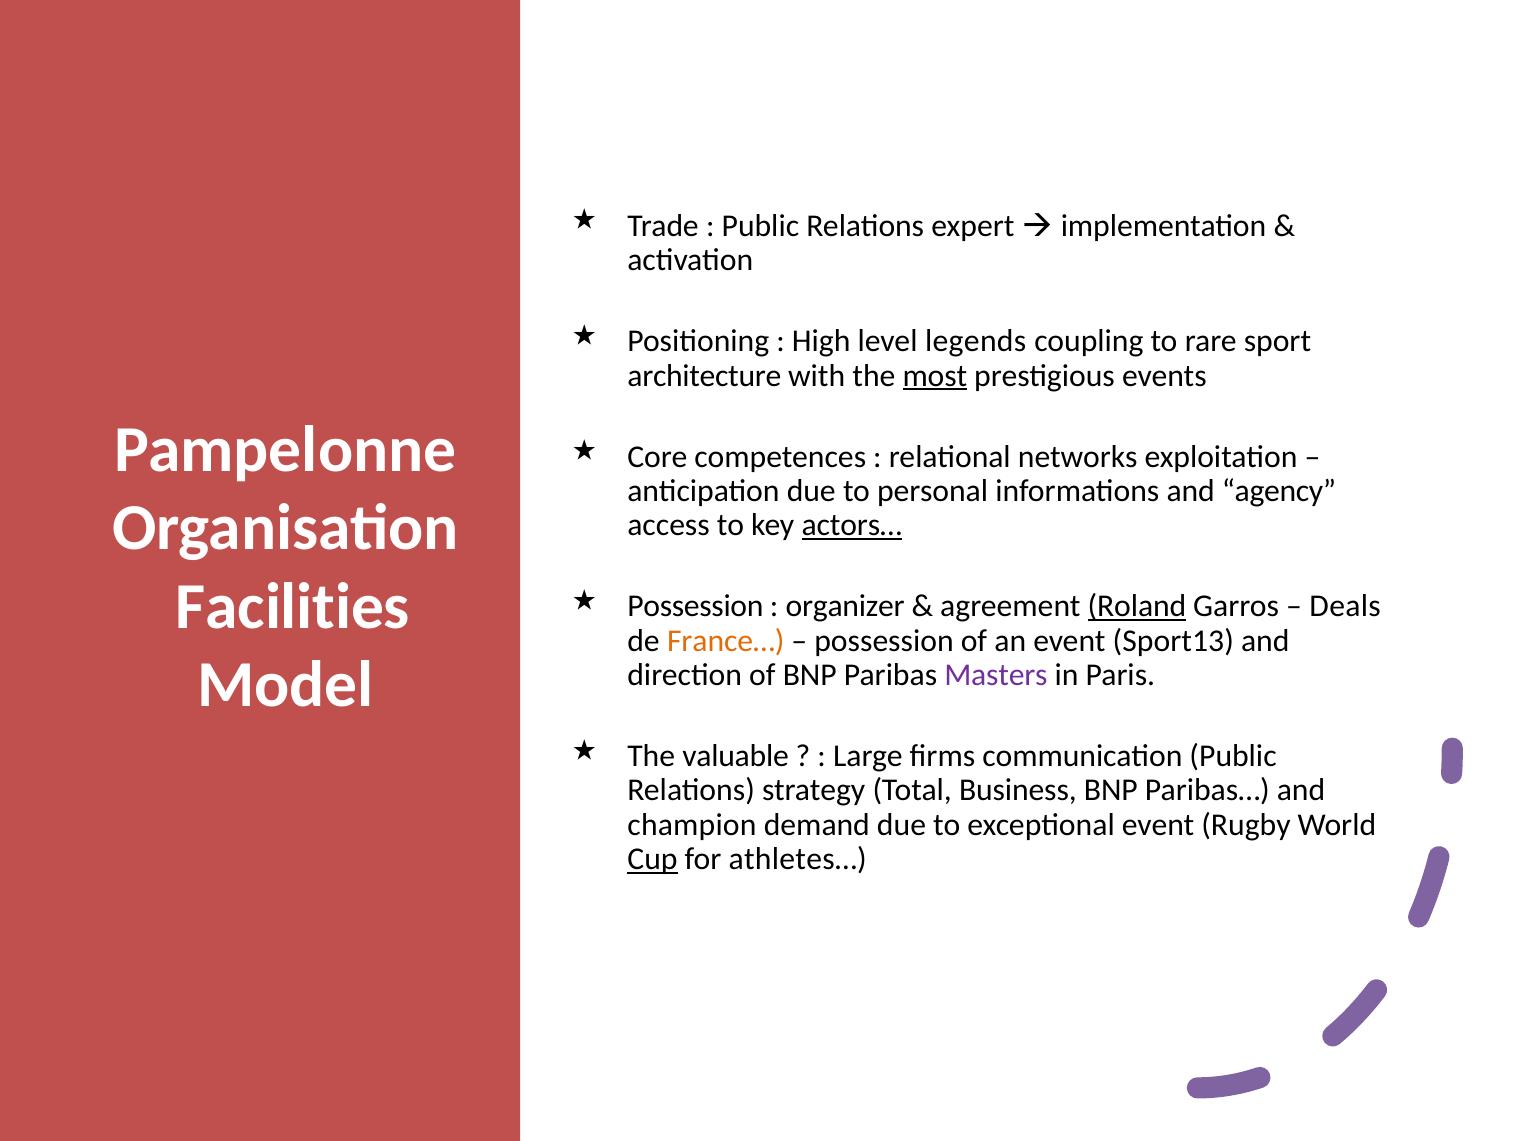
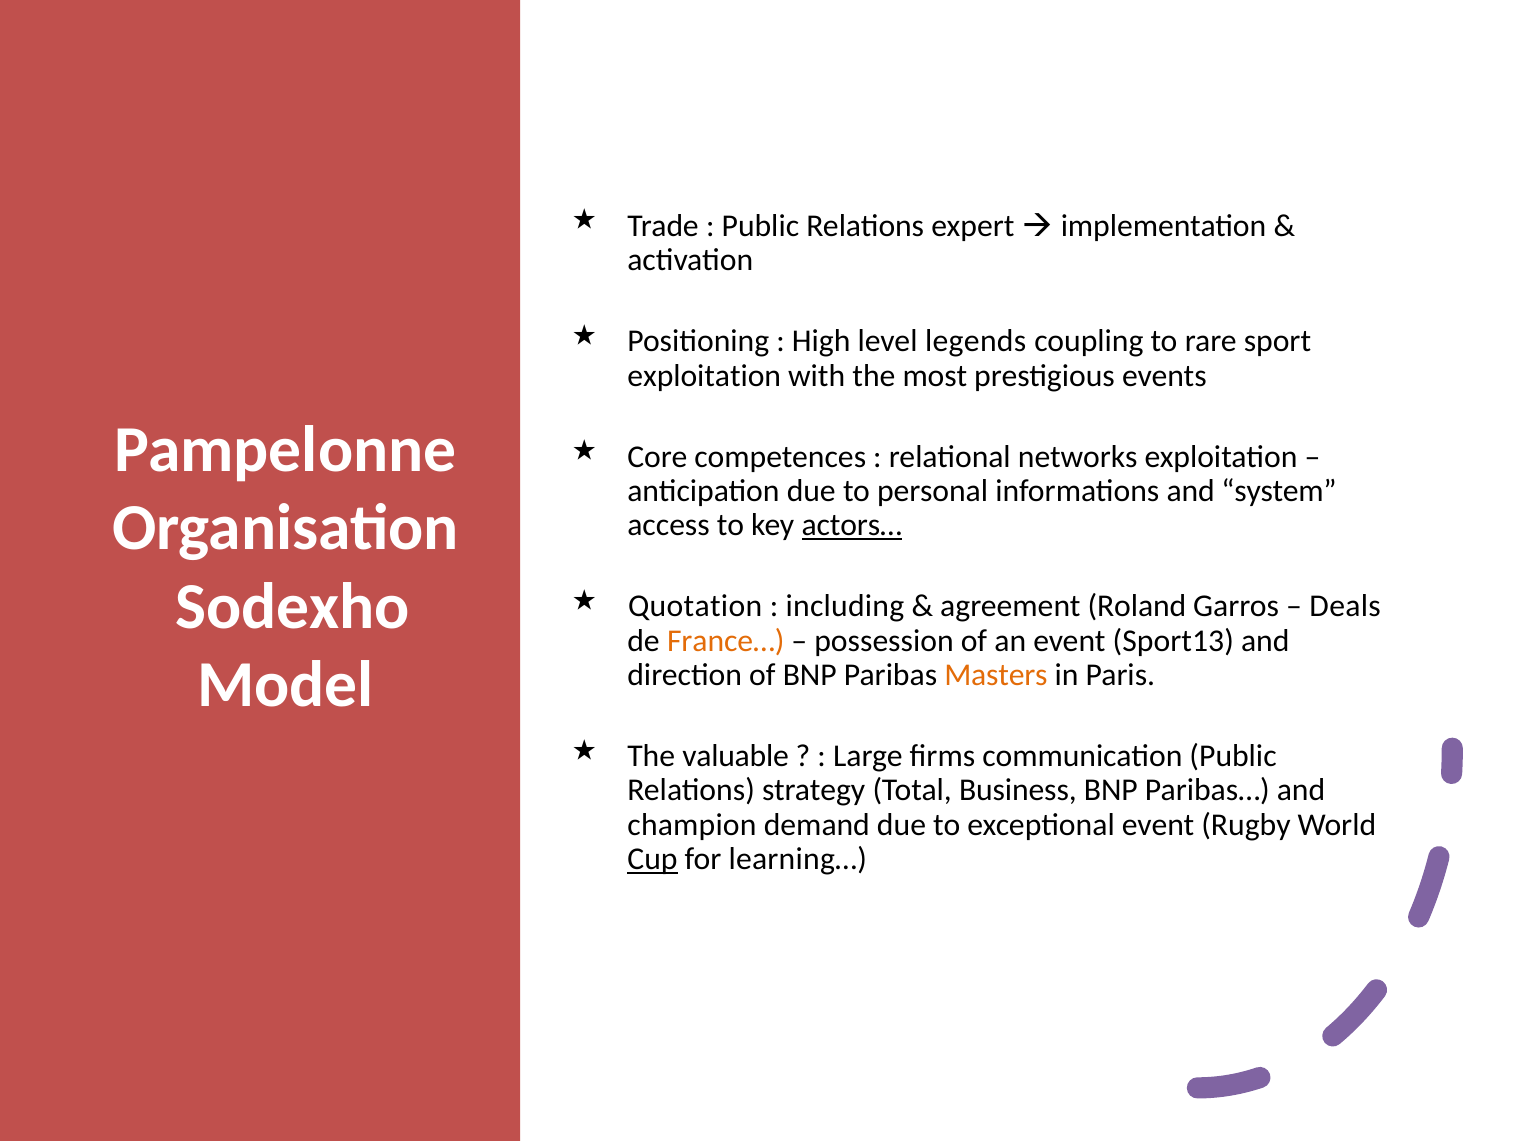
architecture: architecture -> exploitation (704, 376)
most underline: present -> none (935, 376)
agency: agency -> system (1279, 491)
Facilities: Facilities -> Sodexho (293, 607)
Possession: Possession -> Quotation (695, 607)
organizer: organizer -> including (845, 607)
Roland underline: present -> none (1137, 607)
Masters colour: purple -> orange (996, 675)
athletes…: athletes… -> learning… (798, 859)
